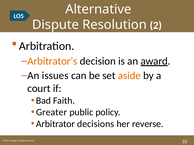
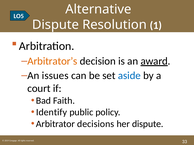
2: 2 -> 1 (156, 26)
aside colour: orange -> blue (129, 76)
Greater: Greater -> Identify (52, 113)
her reverse: reverse -> dispute (148, 124)
